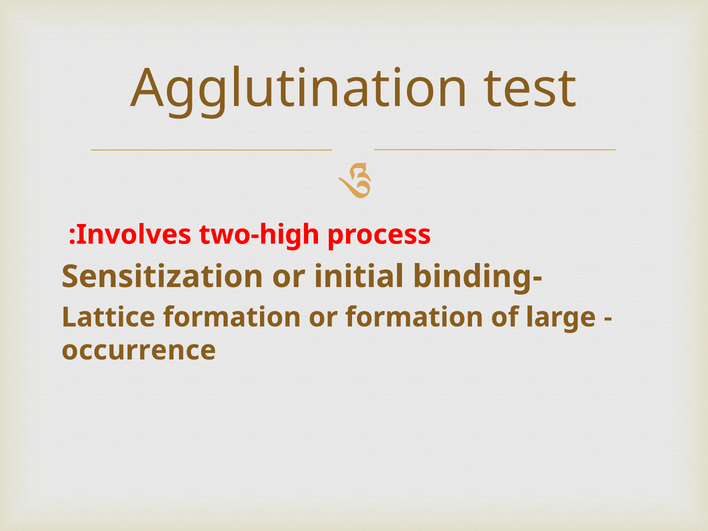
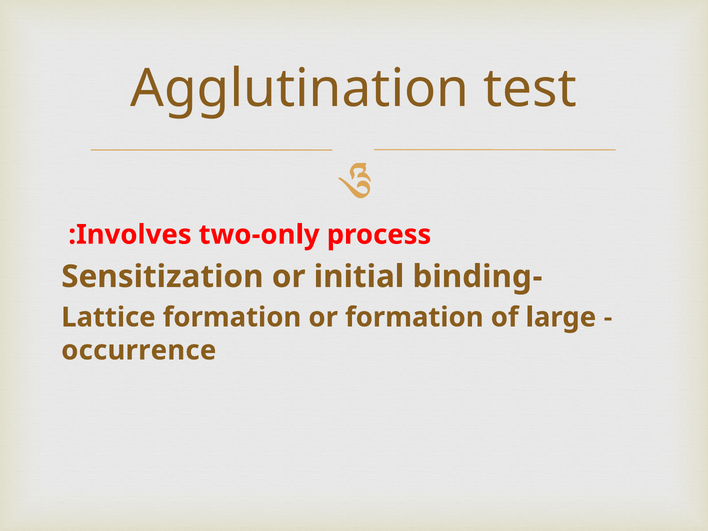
two-high: two-high -> two-only (259, 235)
